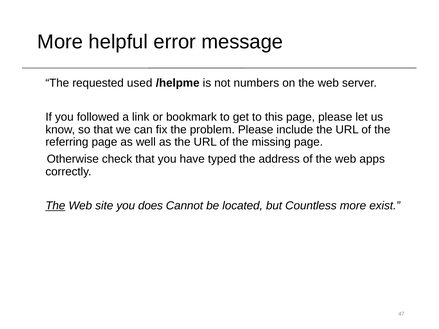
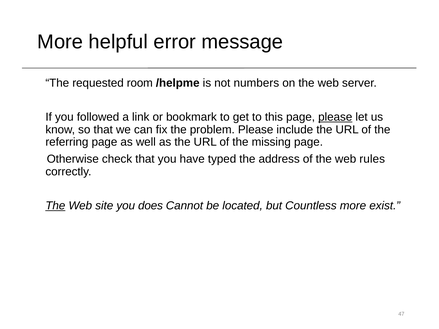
used: used -> room (140, 83)
please underline: none -> present (335, 117)
apps: apps -> rules (372, 159)
